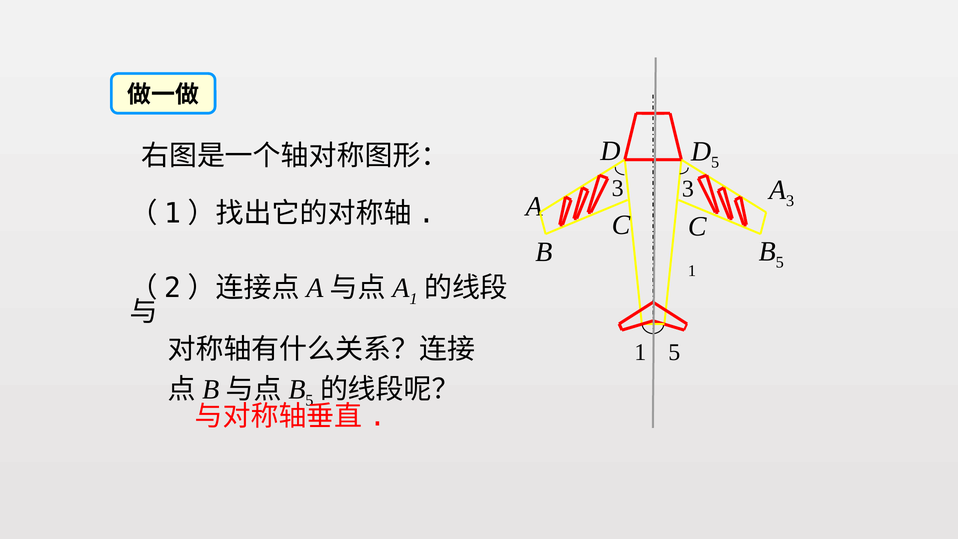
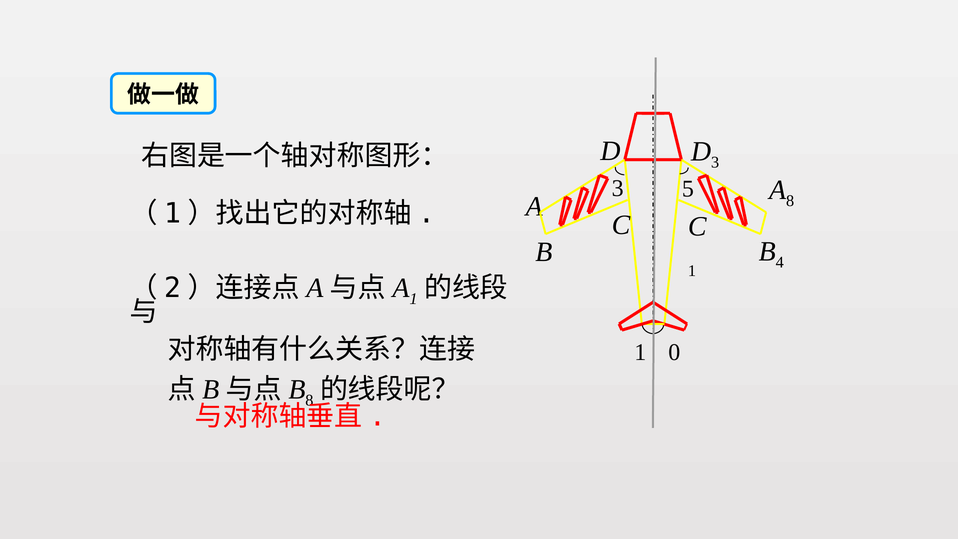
D 5: 5 -> 3 (715, 162)
3 3: 3 -> 5 (688, 189)
A 3: 3 -> 8 (790, 201)
B 5: 5 -> 4 (780, 262)
1 5: 5 -> 0 (674, 352)
5: 5 -> 8 (309, 400)
